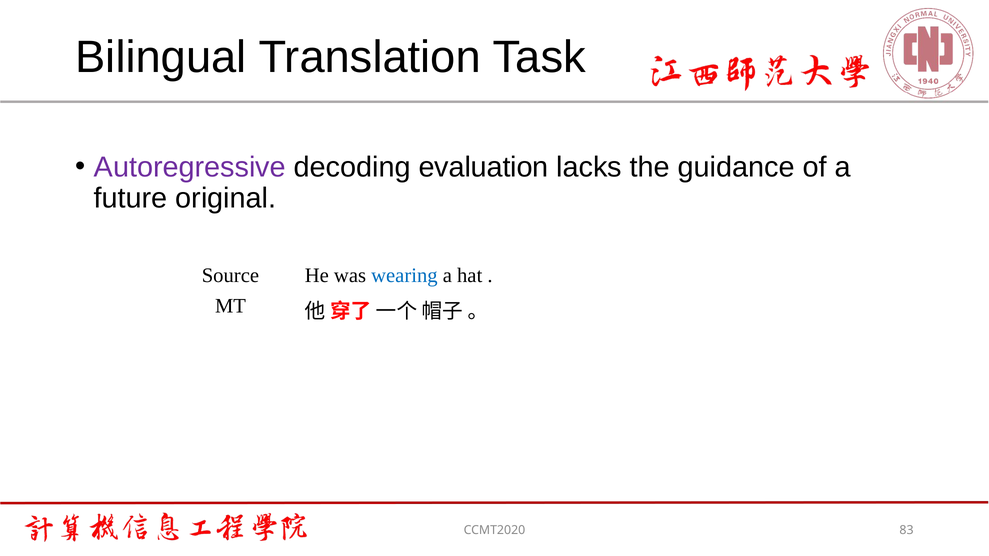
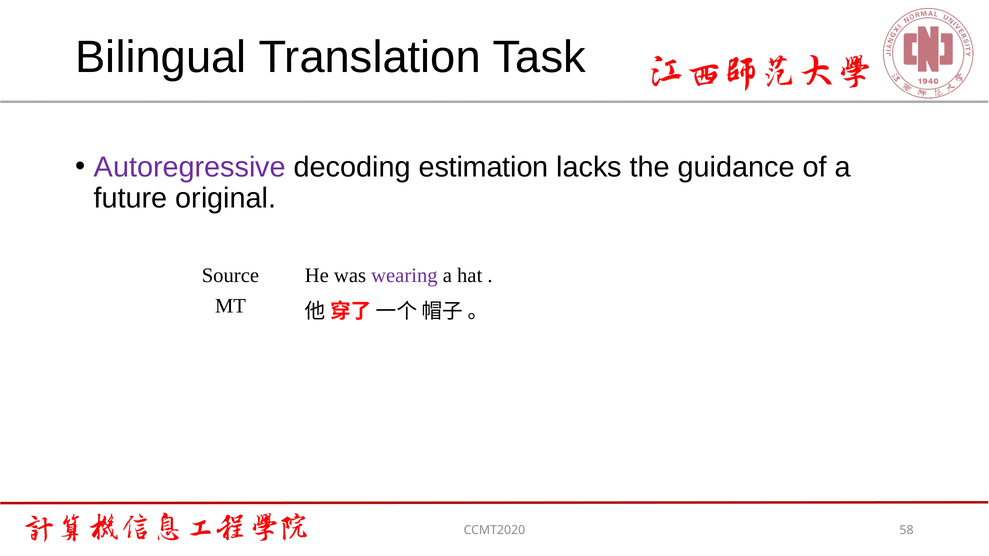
evaluation: evaluation -> estimation (484, 167)
wearing colour: blue -> purple (404, 276)
83: 83 -> 58 (907, 530)
